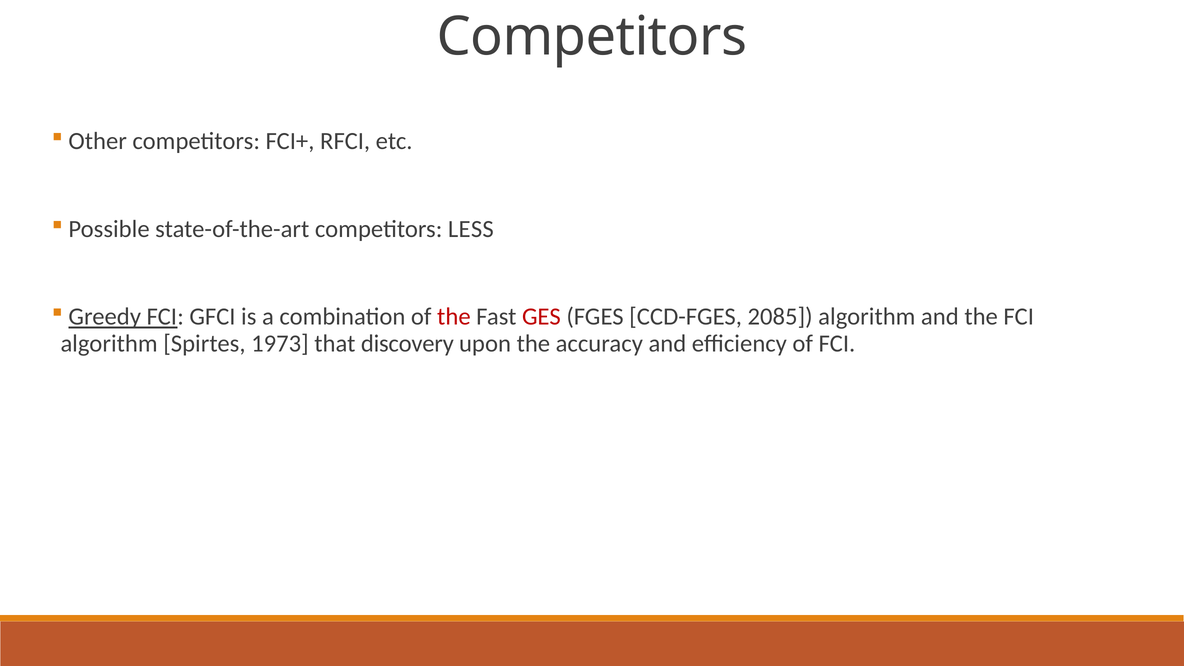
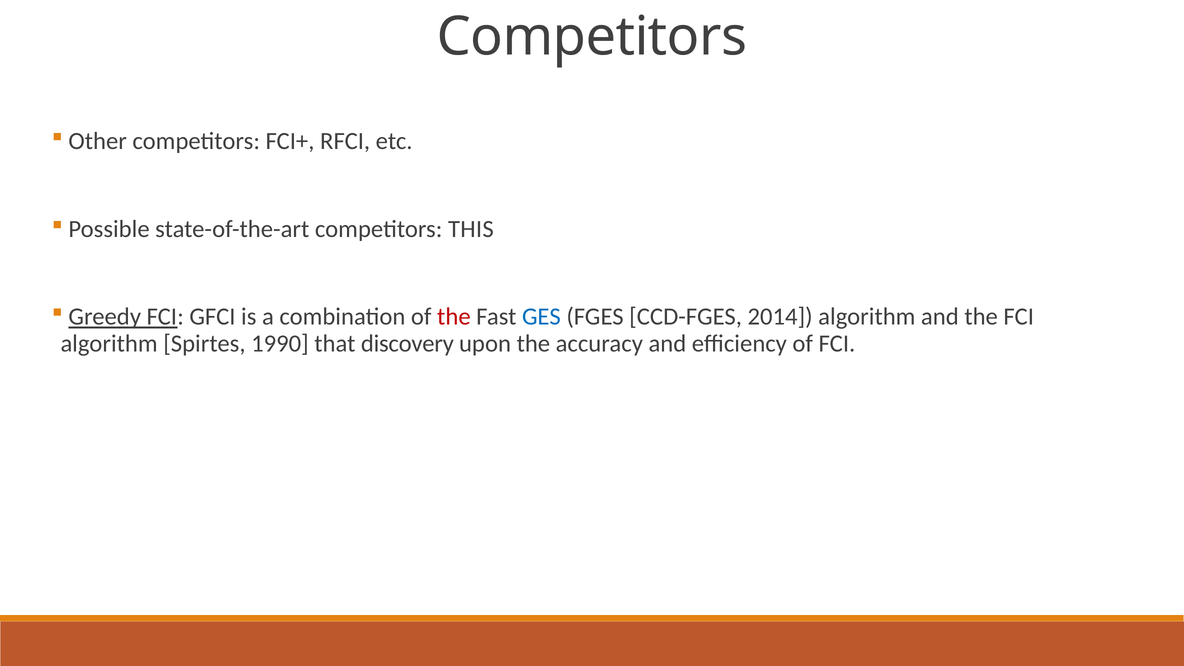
LESS: LESS -> THIS (471, 229)
GES colour: red -> blue (541, 317)
2085: 2085 -> 2014 (780, 317)
1973: 1973 -> 1990 (280, 343)
